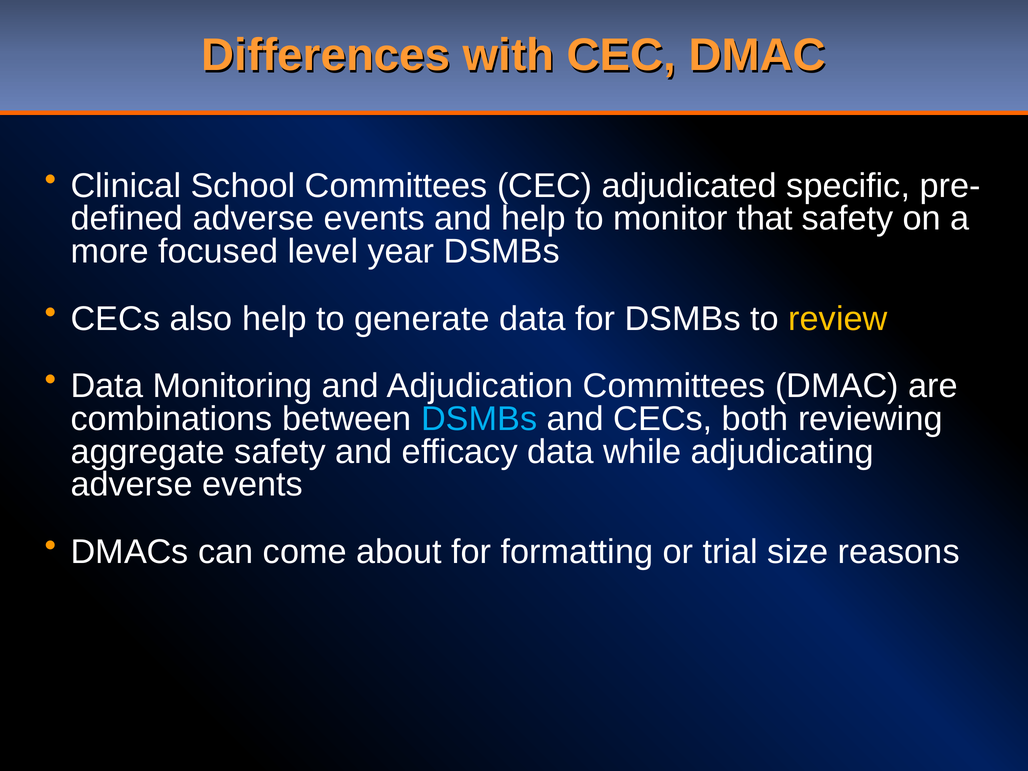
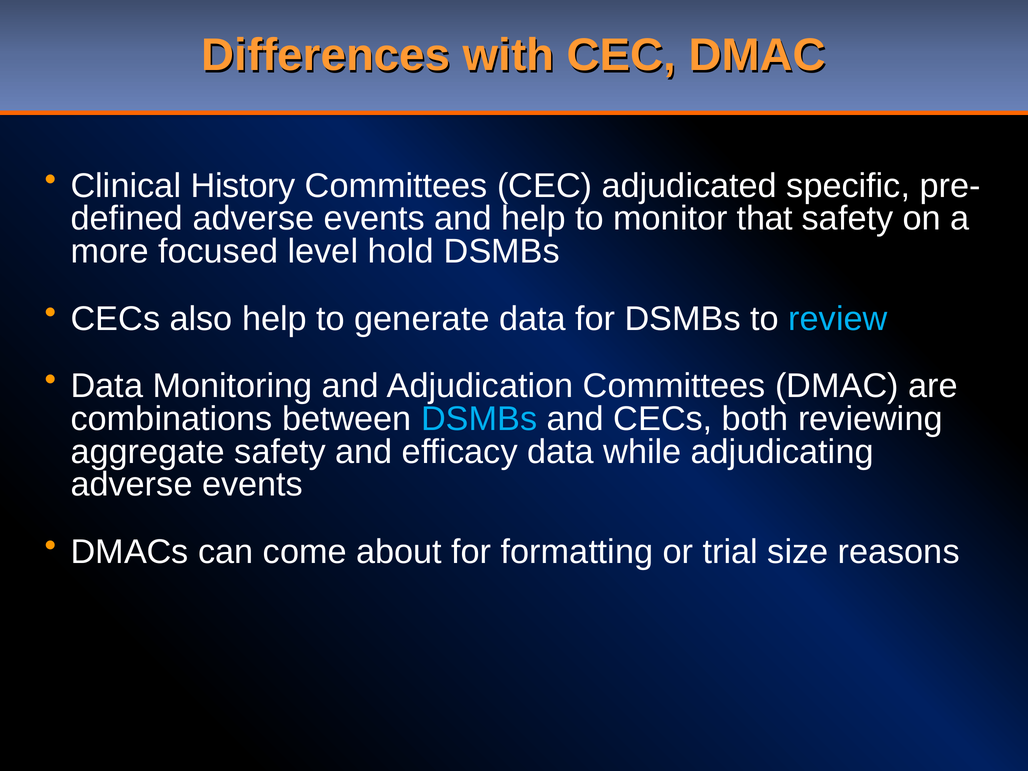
School: School -> History (243, 186)
year: year -> hold (401, 252)
review colour: yellow -> light blue (838, 319)
